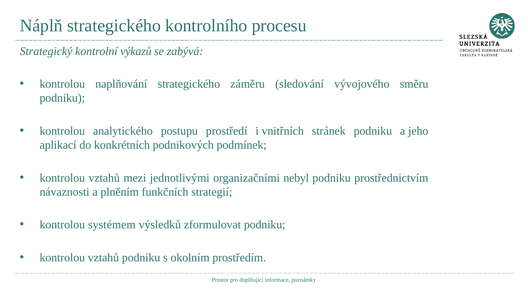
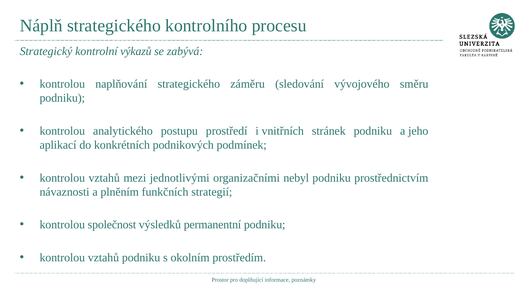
systémem: systémem -> společnost (112, 225)
zformulovat: zformulovat -> permanentní (212, 225)
